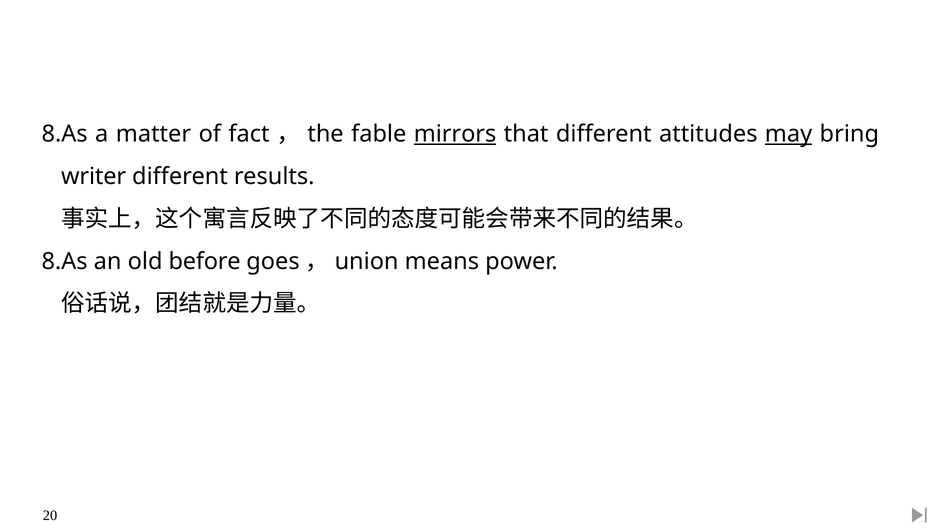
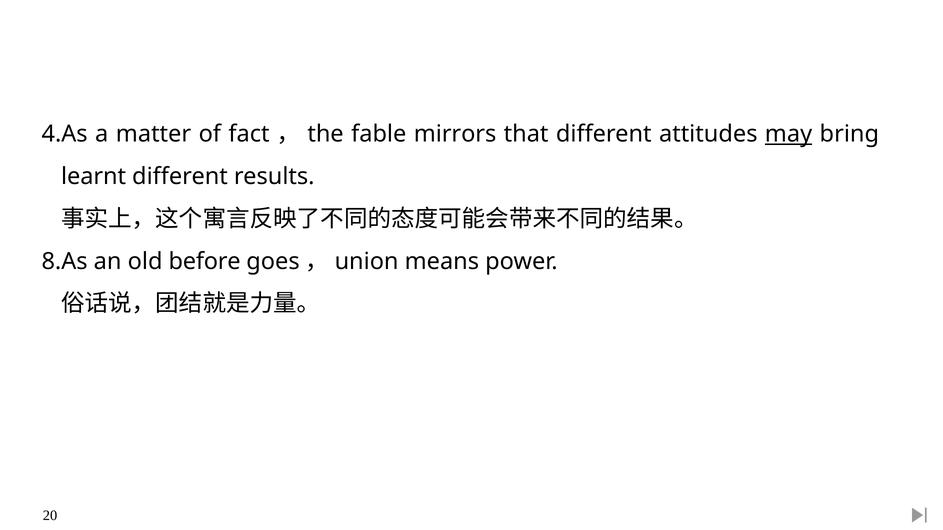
8.As: 8.As -> 4.As (65, 134)
mirrors underline: present -> none (455, 134)
writer: writer -> learnt (94, 177)
